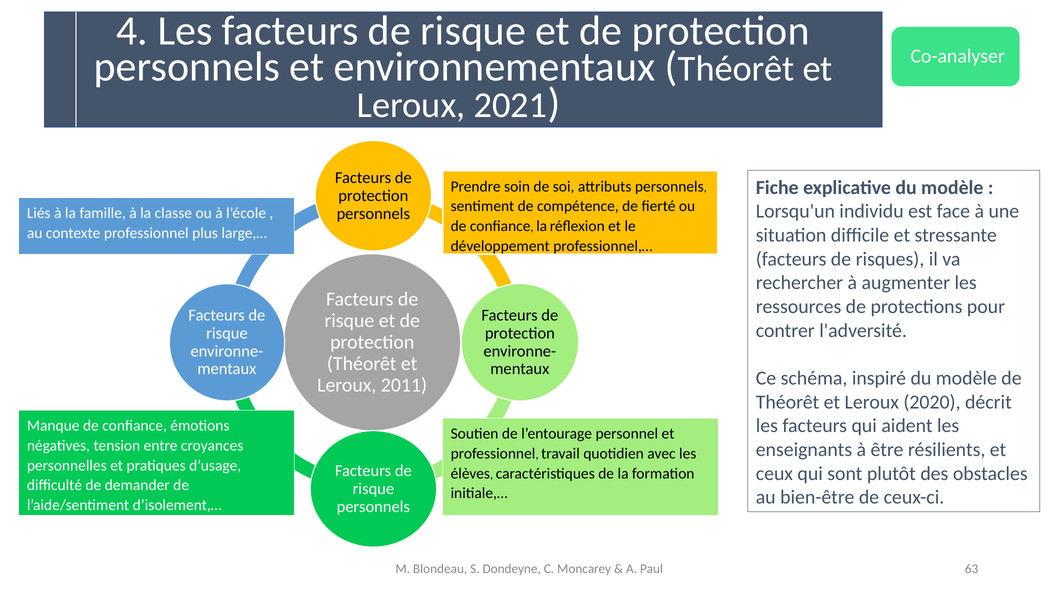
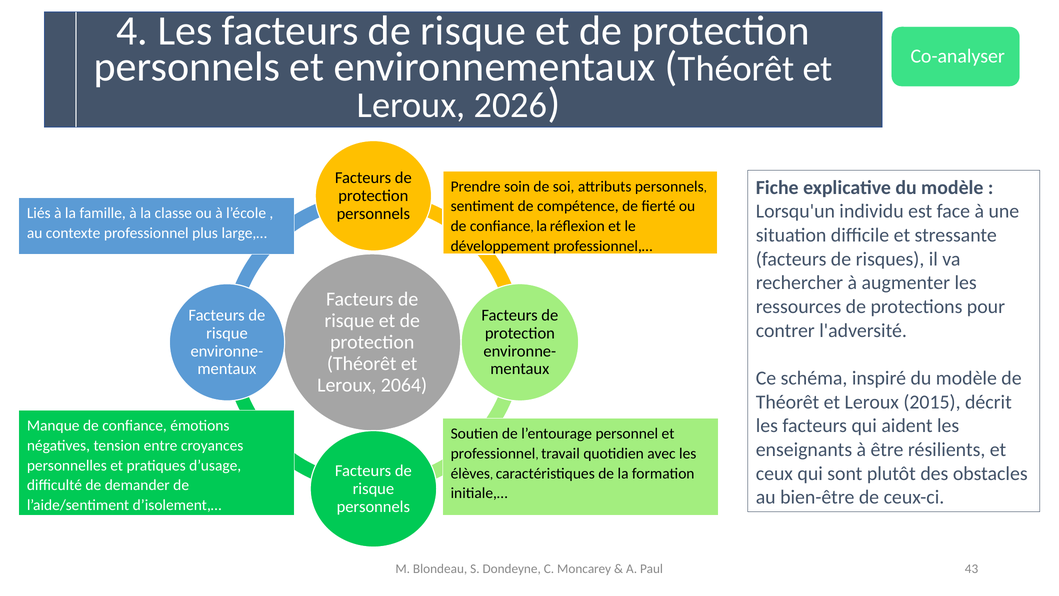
2021: 2021 -> 2026 (510, 105)
2011: 2011 -> 2064 (404, 385)
2020: 2020 -> 2015 (932, 402)
63: 63 -> 43 (972, 569)
